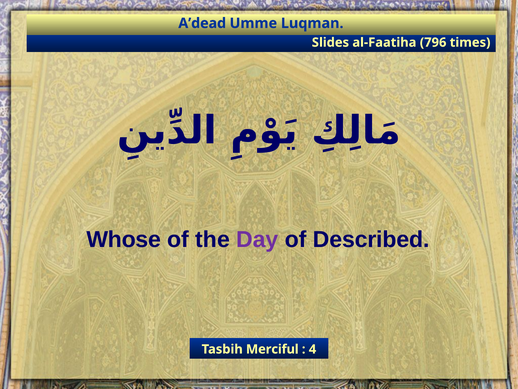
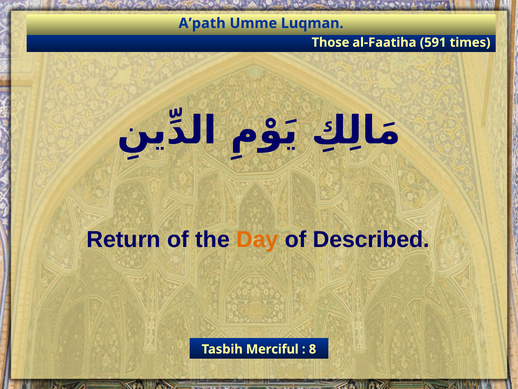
A’dead: A’dead -> A’path (202, 23)
Slides: Slides -> Those (330, 42)
796: 796 -> 591 (433, 42)
Whose: Whose -> Return (124, 239)
Day colour: purple -> orange (257, 239)
4: 4 -> 8 (313, 349)
